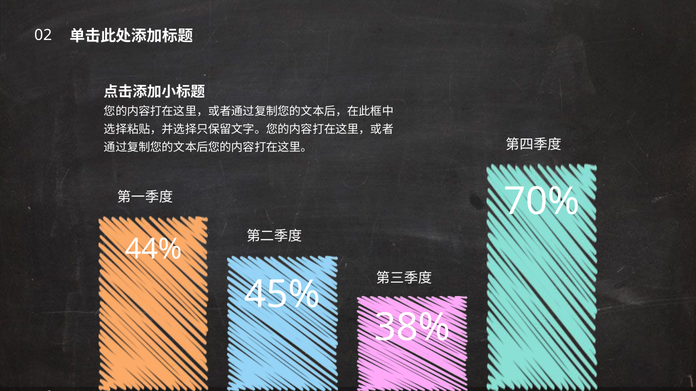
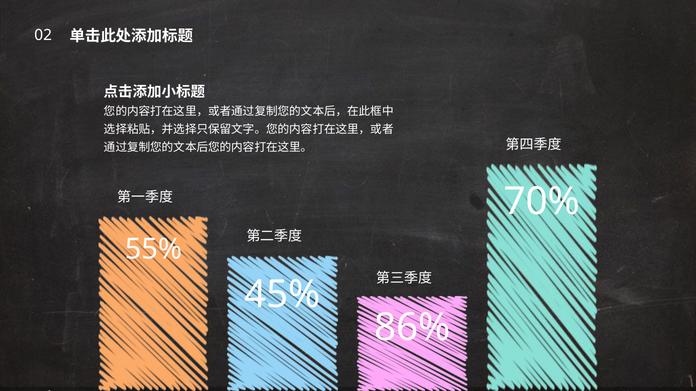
44%: 44% -> 55% (153, 249)
38%: 38% -> 86% (412, 328)
